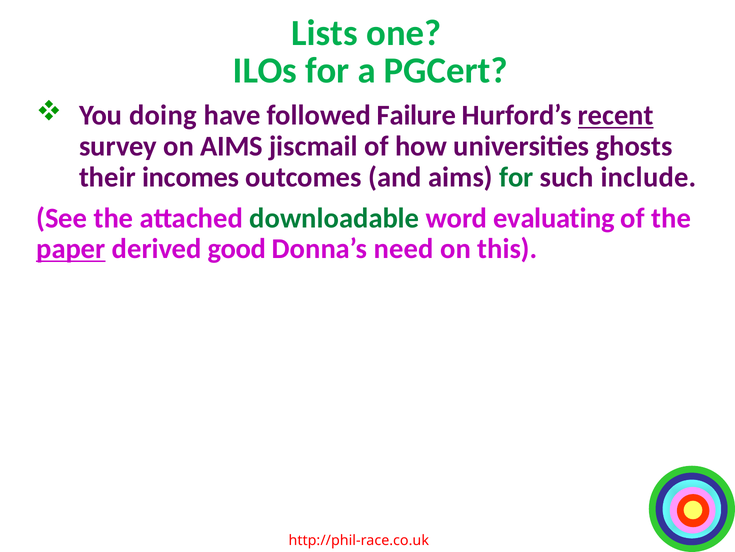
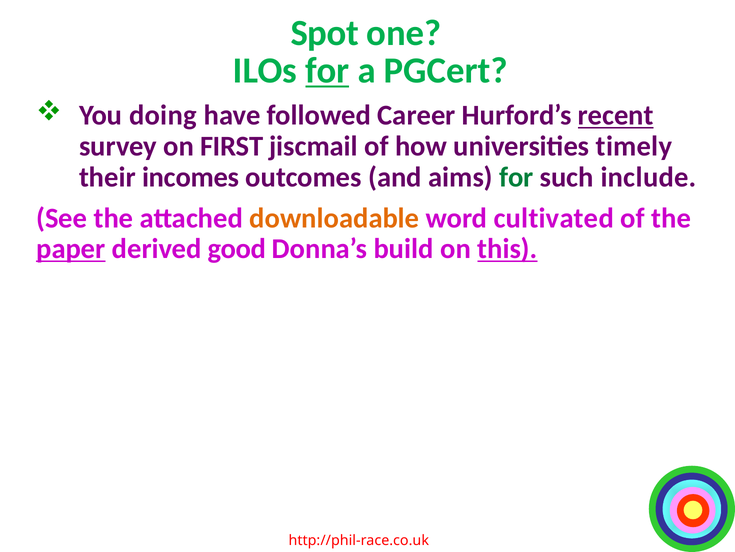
Lists: Lists -> Spot (325, 33)
for underline: none -> present (327, 71)
Failure: Failure -> Career (416, 115)
on AIMS: AIMS -> FIRST (232, 146)
ghosts: ghosts -> timely (634, 146)
downloadable colour: green -> orange (334, 218)
evaluating: evaluating -> cultivated (554, 218)
need: need -> build (404, 249)
this underline: none -> present (507, 249)
